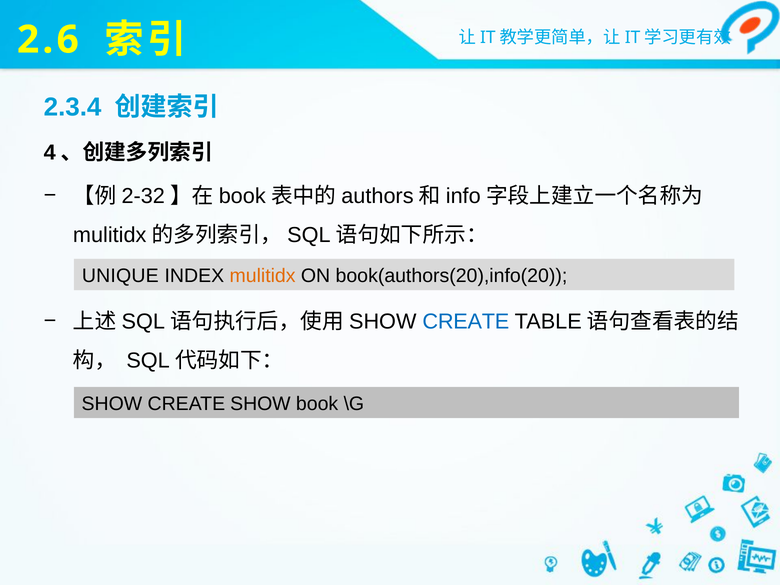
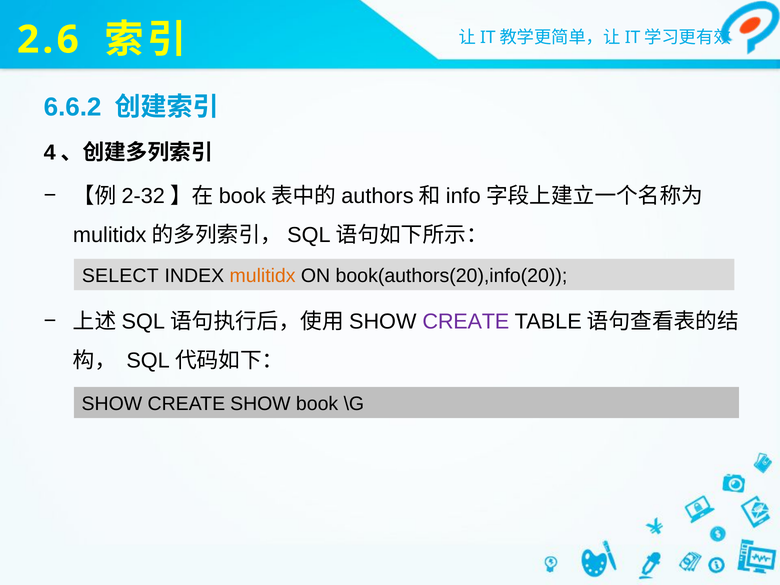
2.3.4: 2.3.4 -> 6.6.2 (73, 107)
UNIQUE: UNIQUE -> SELECT (120, 276)
CREATE colour: blue -> purple (466, 322)
